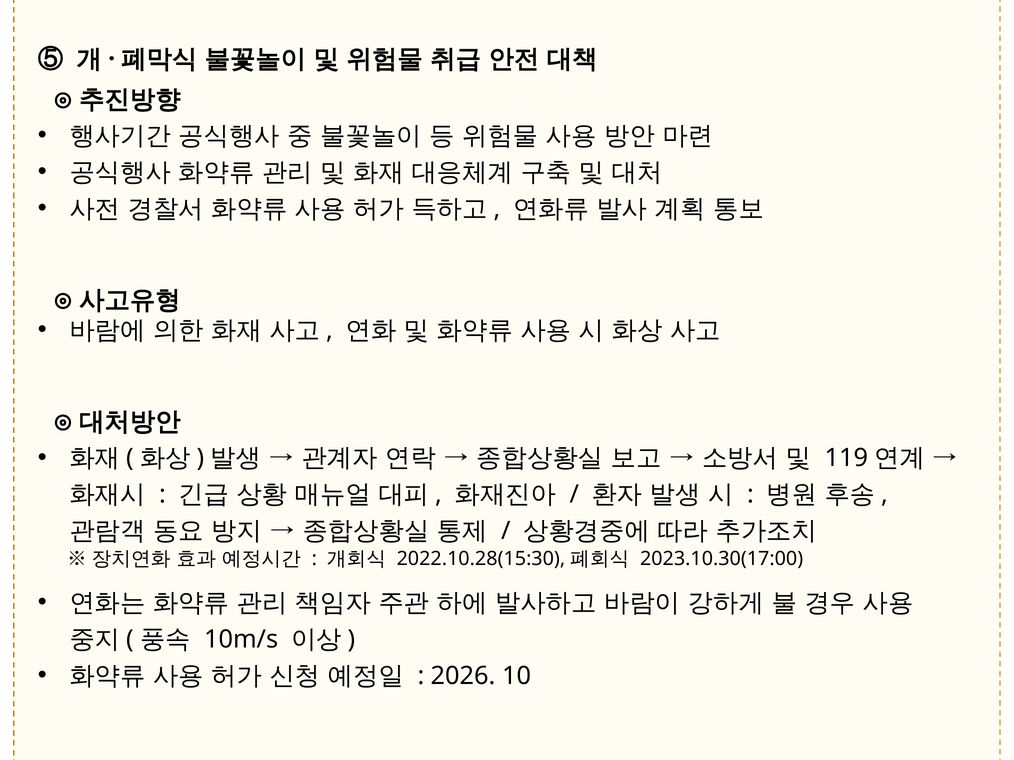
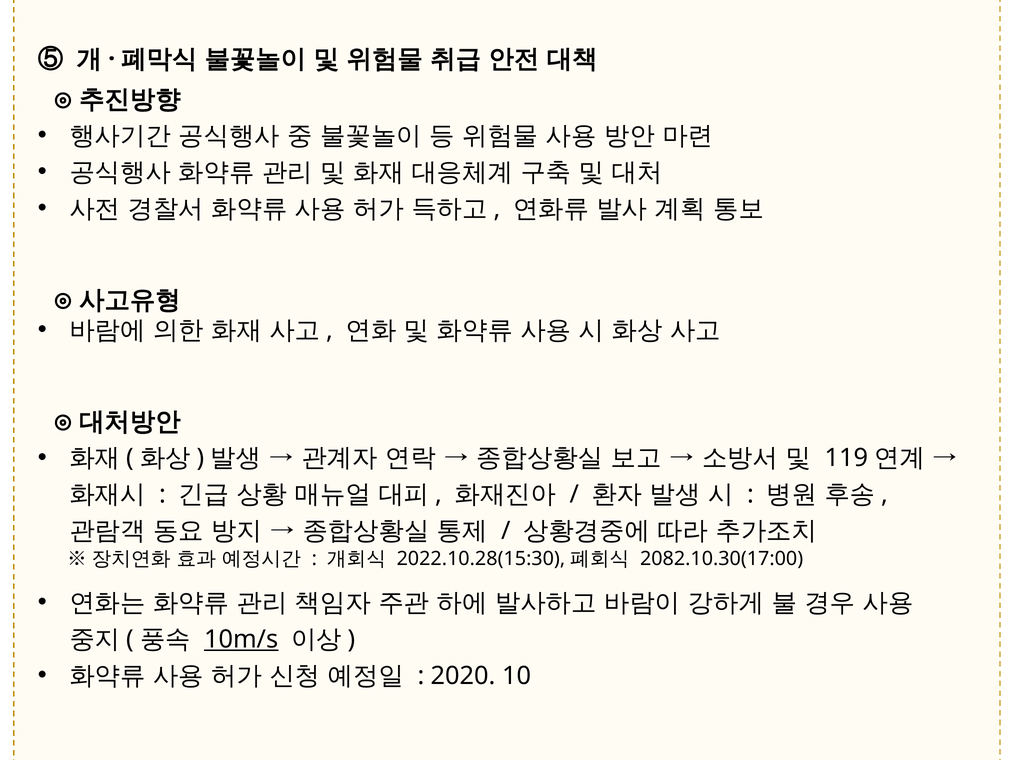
2023.10.30(17:00: 2023.10.30(17:00 -> 2082.10.30(17:00 (722, 559)
10m/s underline: none -> present (241, 640)
2026: 2026 -> 2020 (463, 676)
